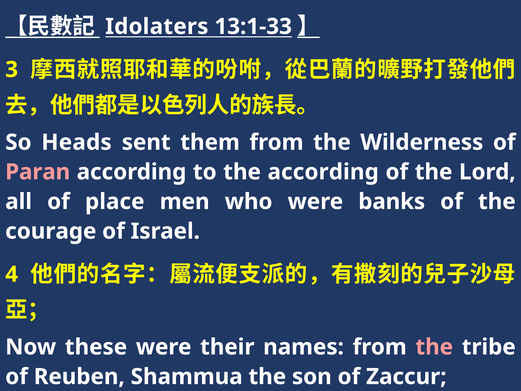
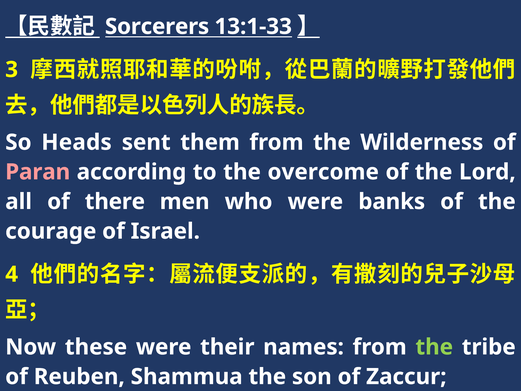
Idolaters: Idolaters -> Sorcerers (157, 27)
the according: according -> overcome (323, 172)
place: place -> there (115, 201)
the colour: pink -> light green (434, 347)
